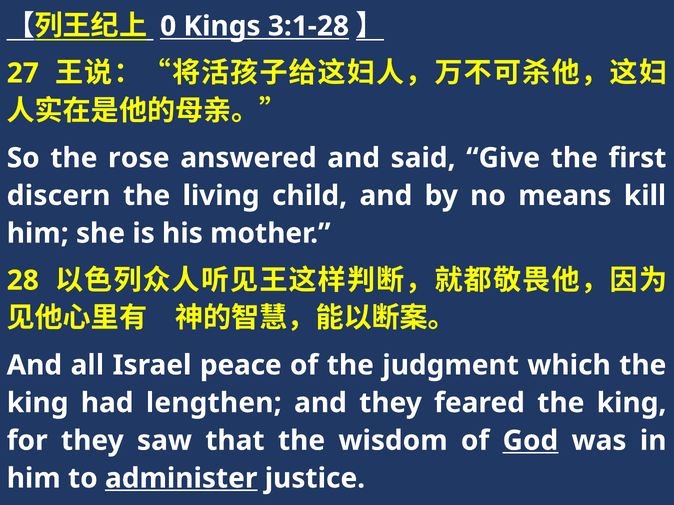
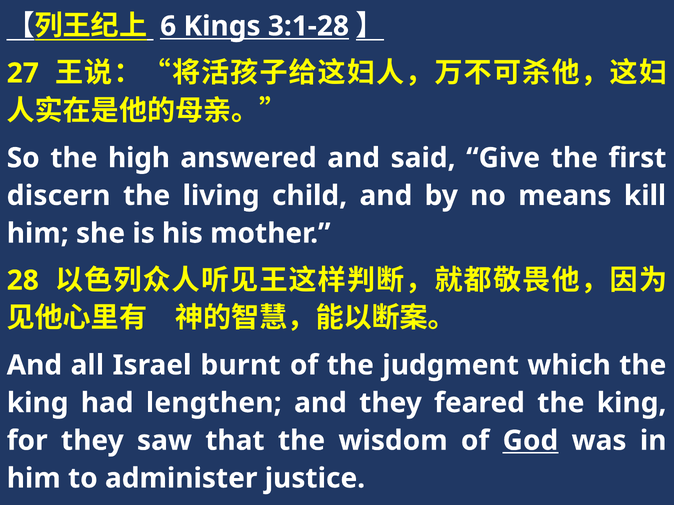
0: 0 -> 6 (168, 26)
rose: rose -> high (139, 158)
peace: peace -> burnt (241, 366)
administer underline: present -> none (181, 479)
